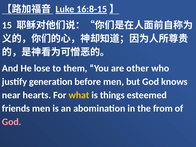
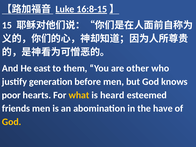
lose: lose -> east (42, 68)
near: near -> poor (11, 95)
things: things -> heard (112, 95)
from: from -> have (163, 108)
God colour: pink -> yellow (12, 122)
